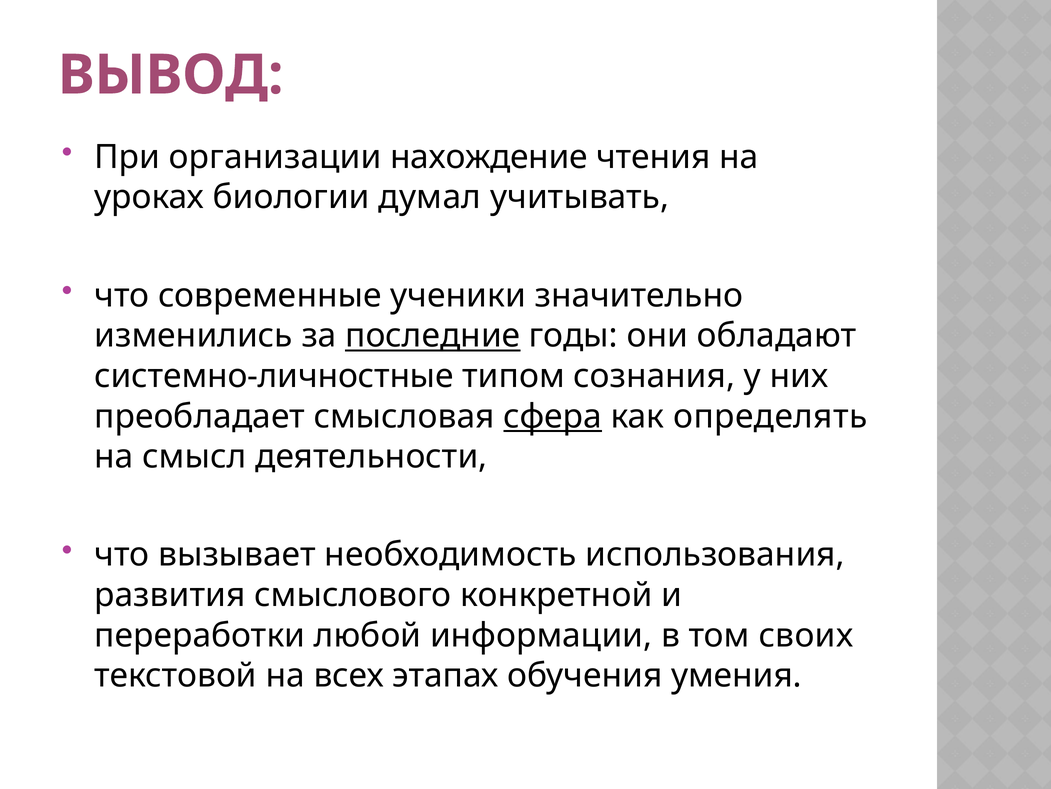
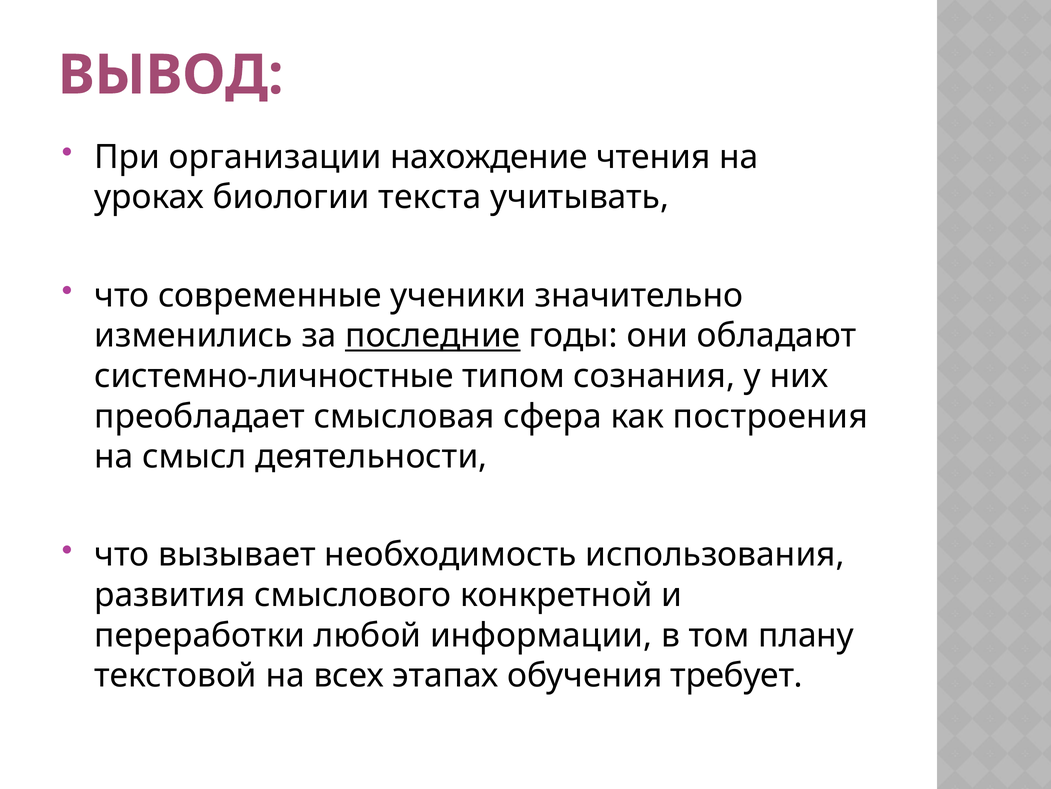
думал: думал -> текста (430, 197)
сфера underline: present -> none (553, 416)
определять: определять -> построения (770, 416)
своих: своих -> плану (806, 635)
умения: умения -> требует (737, 675)
